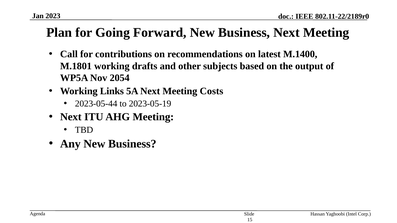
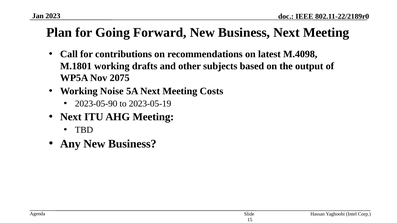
M.1400: M.1400 -> M.4098 (300, 54)
2054: 2054 -> 2075 (120, 78)
Links: Links -> Noise (112, 91)
2023-05-44: 2023-05-44 -> 2023-05-90 (96, 104)
